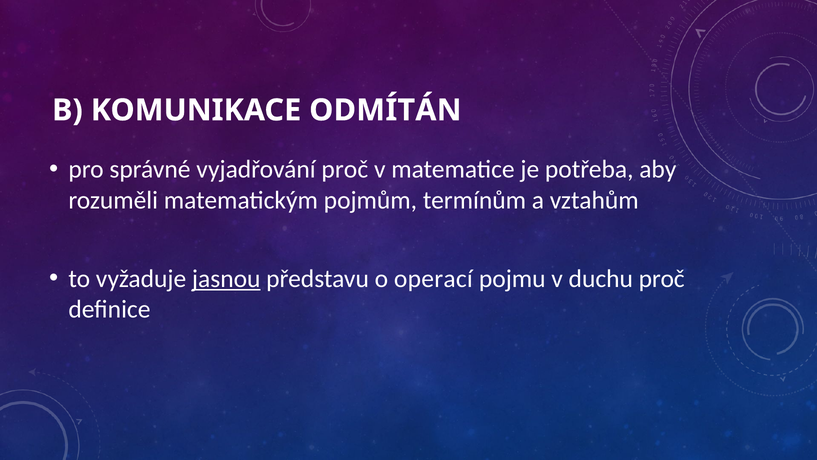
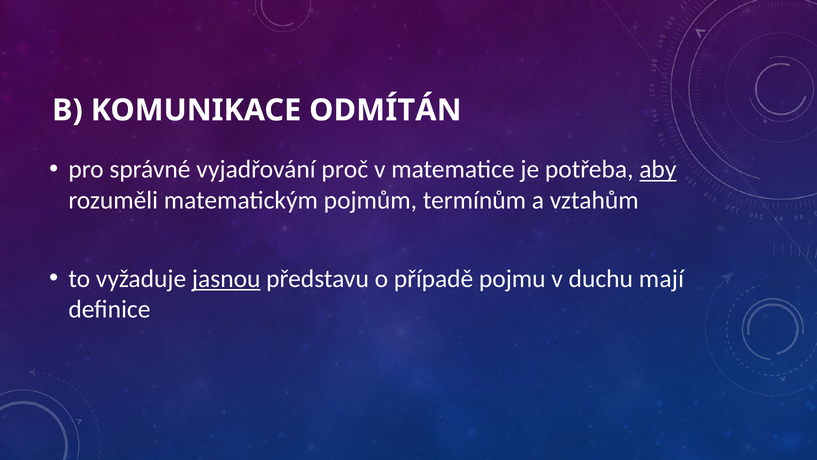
aby underline: none -> present (658, 169)
operací: operací -> případě (434, 278)
duchu proč: proč -> mají (661, 278)
